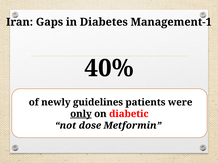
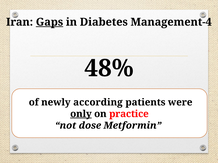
Gaps underline: none -> present (49, 22)
Management-1: Management-1 -> Management-4 (171, 22)
40%: 40% -> 48% (109, 68)
guidelines: guidelines -> according (98, 103)
diabetic: diabetic -> practice (129, 114)
